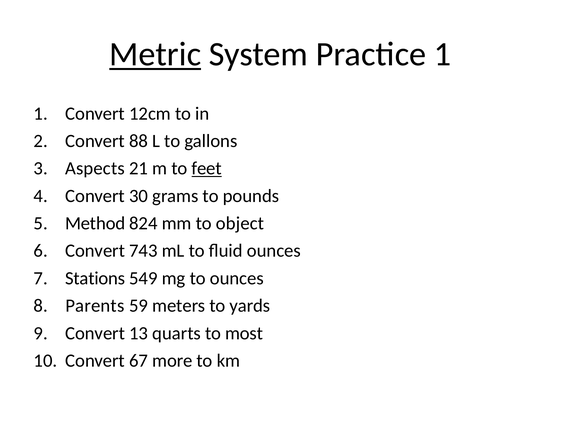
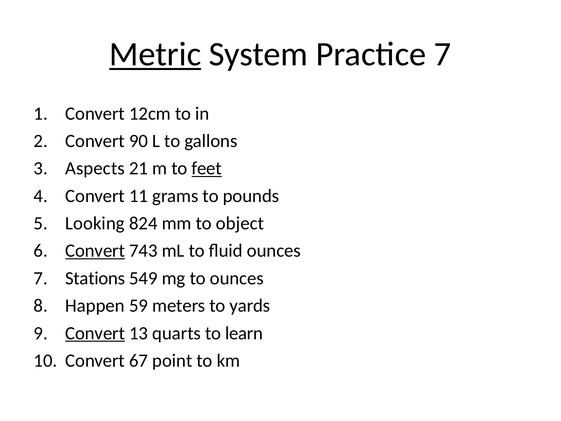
Practice 1: 1 -> 7 (443, 54)
88: 88 -> 90 (139, 141)
30: 30 -> 11 (139, 196)
Method: Method -> Looking (95, 223)
Convert underline: none -> present (95, 251)
Parents: Parents -> Happen (95, 306)
Convert underline: none -> present (95, 333)
most: most -> learn (244, 333)
more: more -> point (172, 360)
